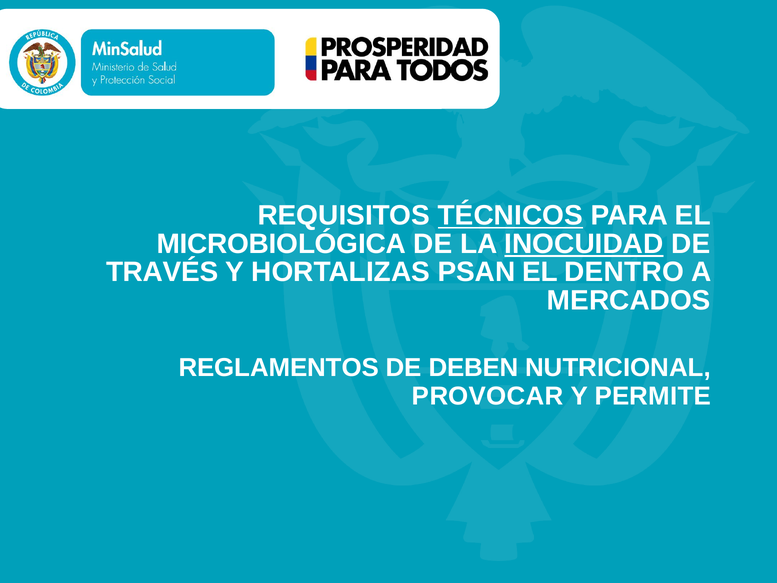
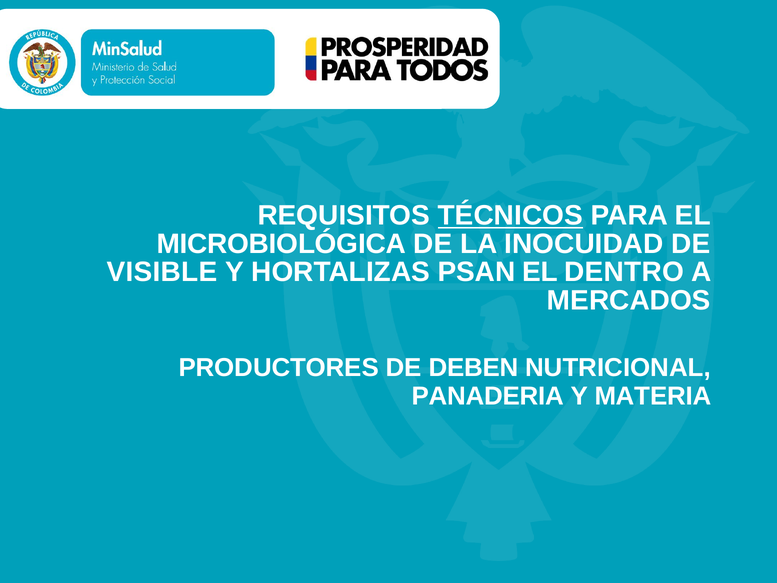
INOCUIDAD underline: present -> none (584, 244)
TRAVÉS: TRAVÉS -> VISIBLE (162, 272)
REGLAMENTOS: REGLAMENTOS -> PRODUCTORES (279, 367)
PROVOCAR: PROVOCAR -> PANADERIA (488, 396)
PERMITE: PERMITE -> MATERIA (653, 396)
